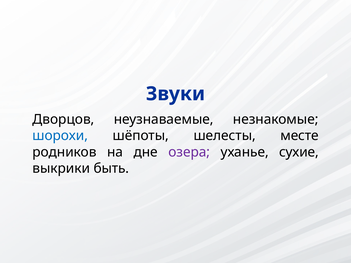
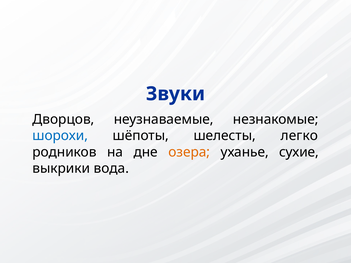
месте: месте -> легко (299, 136)
озера colour: purple -> orange (189, 152)
быть: быть -> вода (111, 169)
